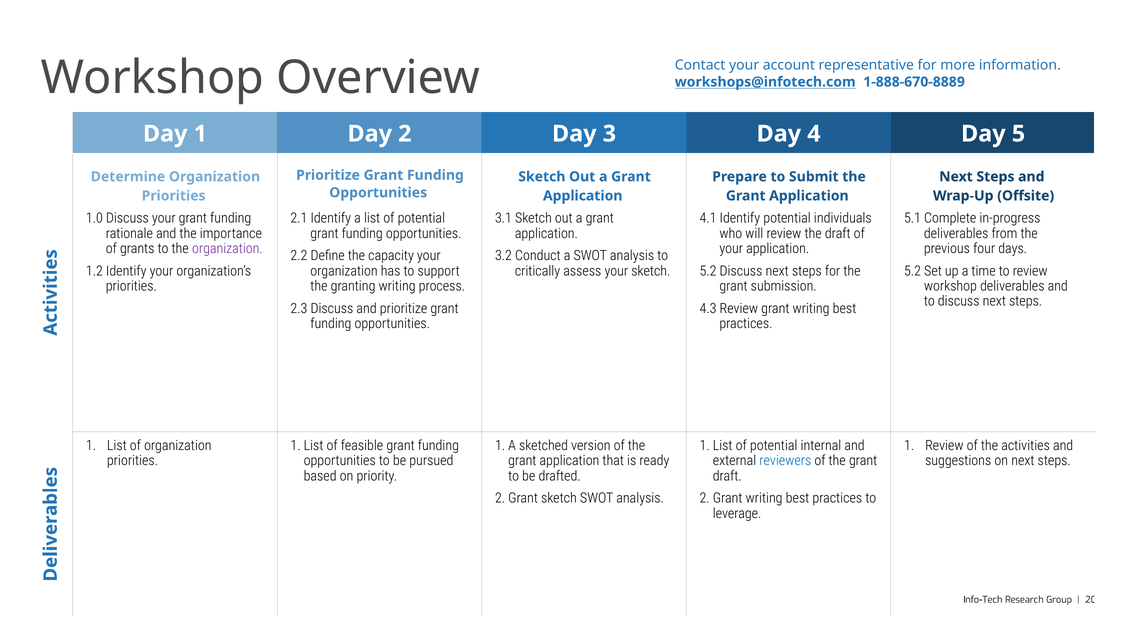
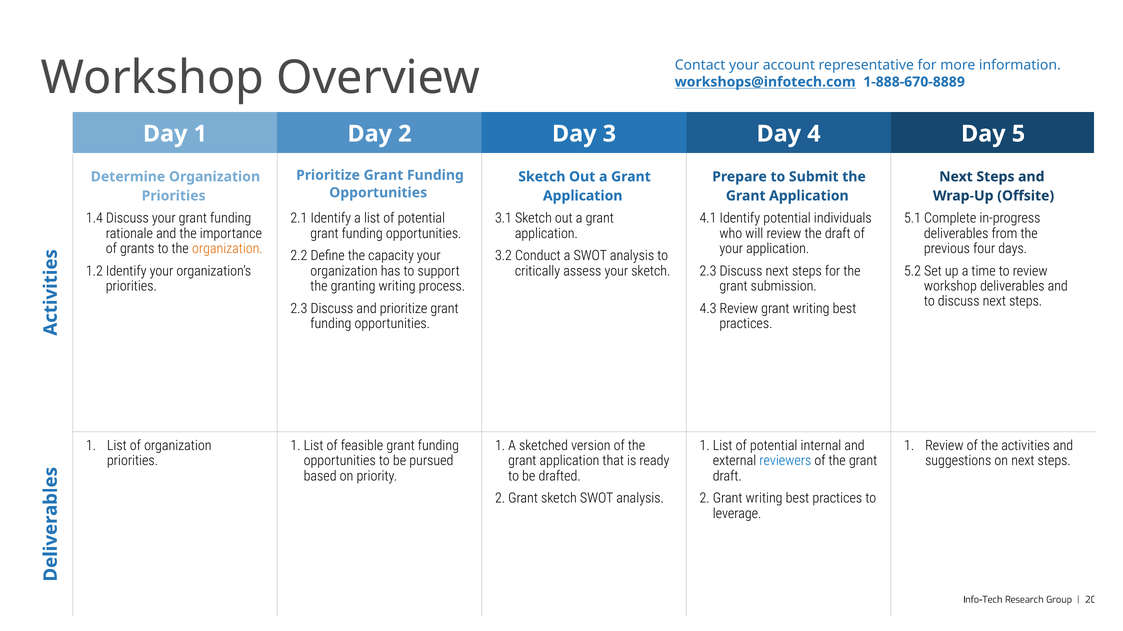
1.0: 1.0 -> 1.4 (94, 219)
organization colour: purple -> orange (227, 249)
5.2: 5.2 -> 2.3 (708, 271)
